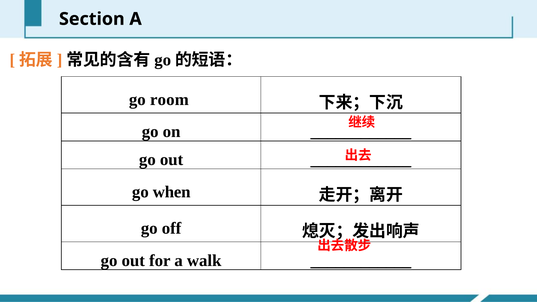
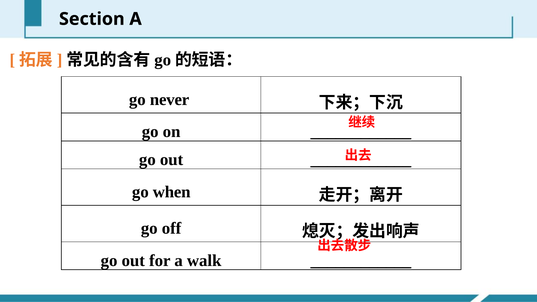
room: room -> never (170, 100)
